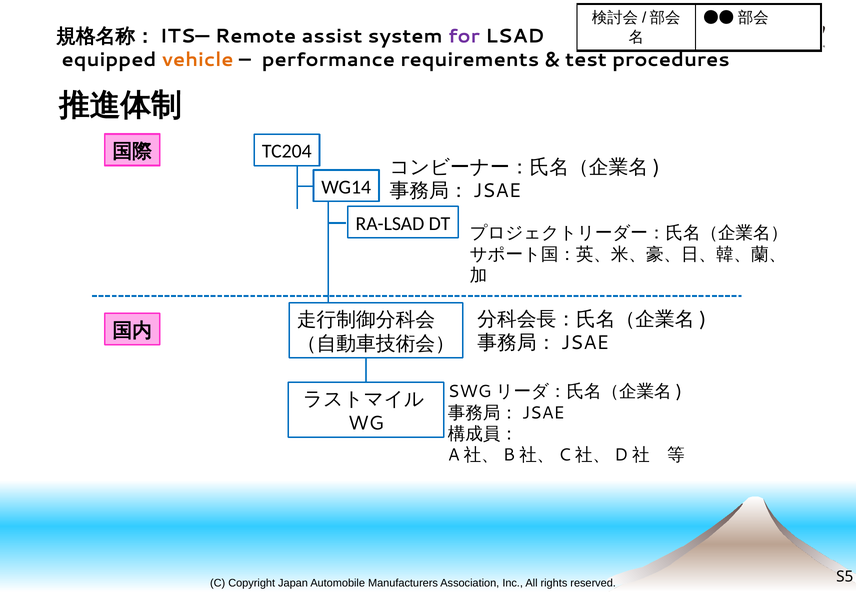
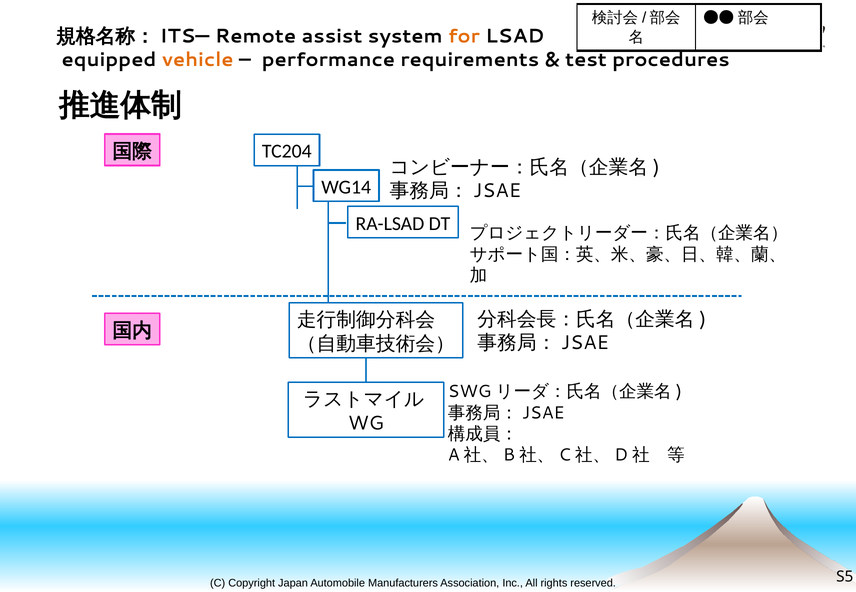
for colour: purple -> orange (464, 36)
